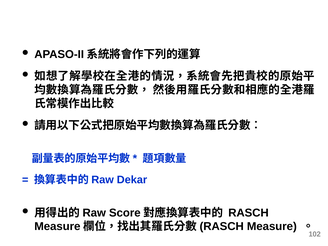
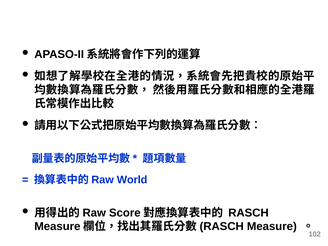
Dekar: Dekar -> World (132, 180)
